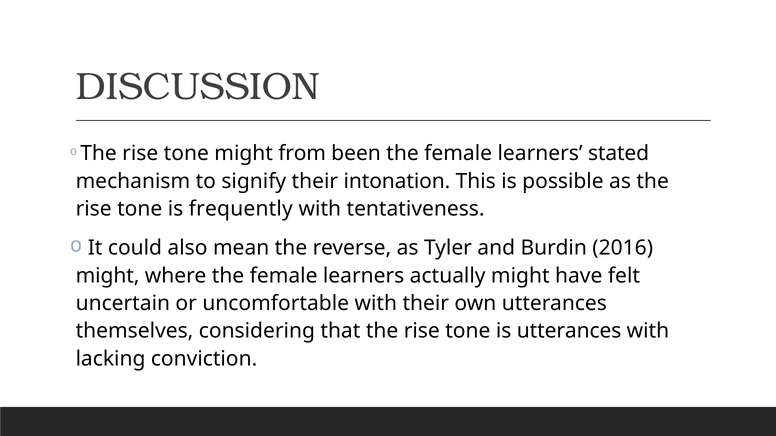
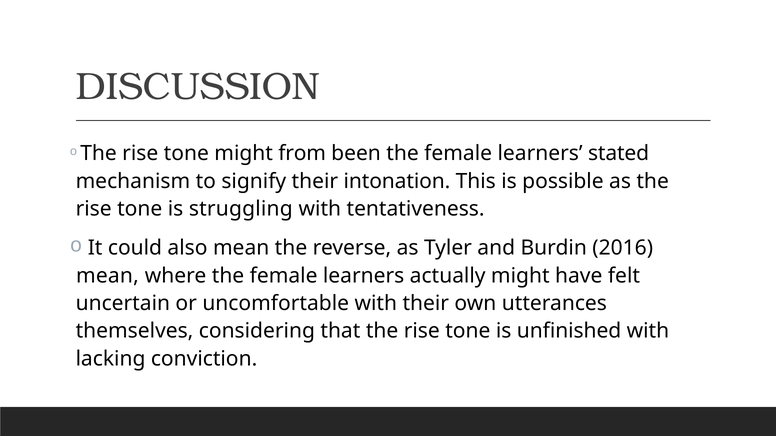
frequently: frequently -> struggling (241, 209)
might: might -> mean (107, 276)
is utterances: utterances -> unfinished (569, 331)
